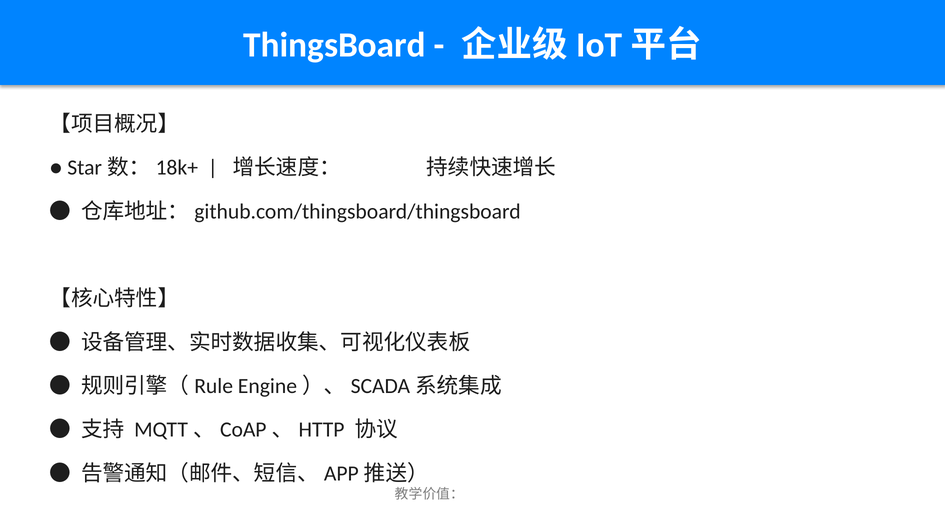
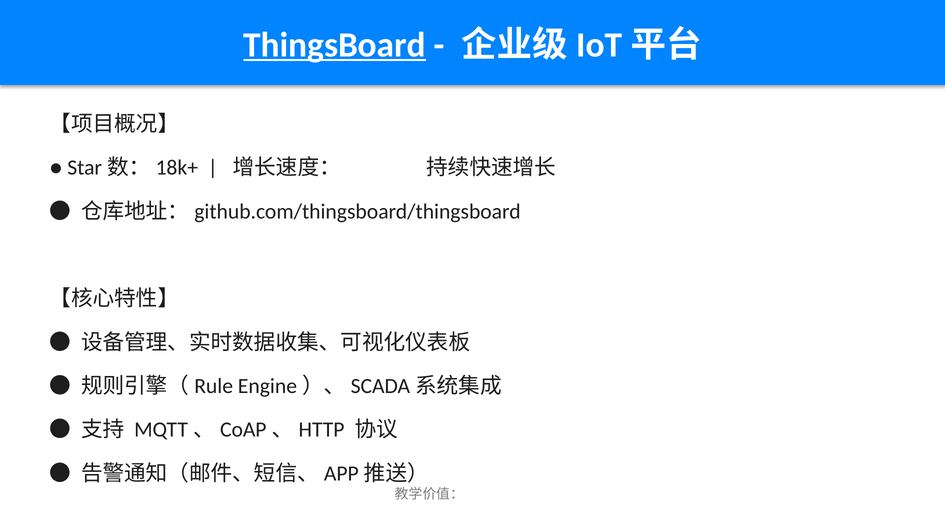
ThingsBoard underline: none -> present (335, 45)
